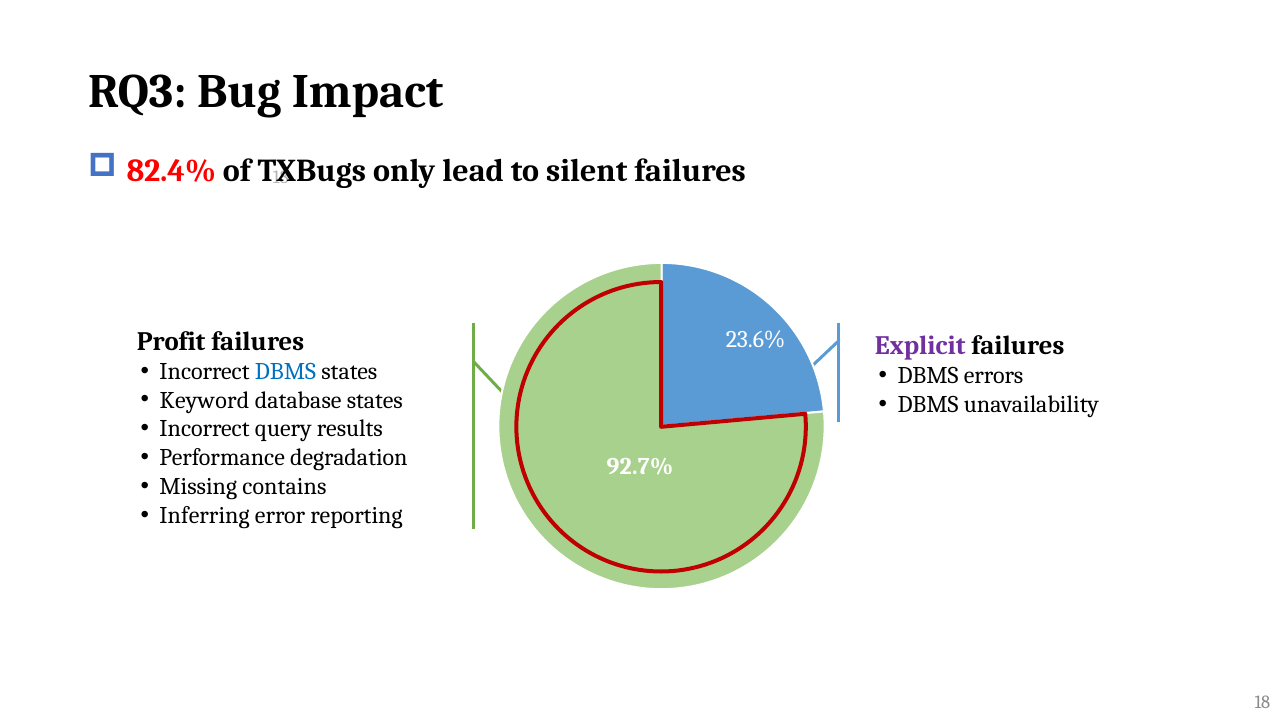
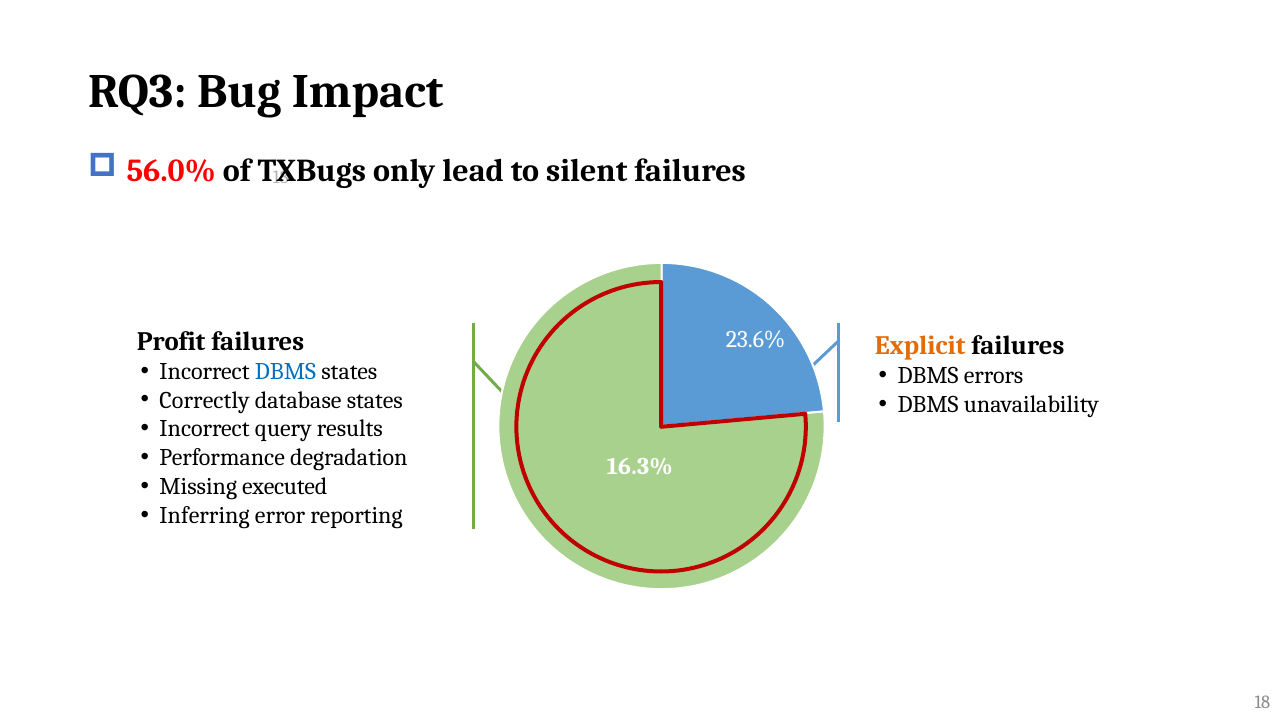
82.4%: 82.4% -> 56.0% (171, 171)
Explicit colour: purple -> orange (920, 345)
Keyword: Keyword -> Correctly (205, 400)
92.7%: 92.7% -> 16.3% (640, 466)
contains: contains -> executed (285, 487)
